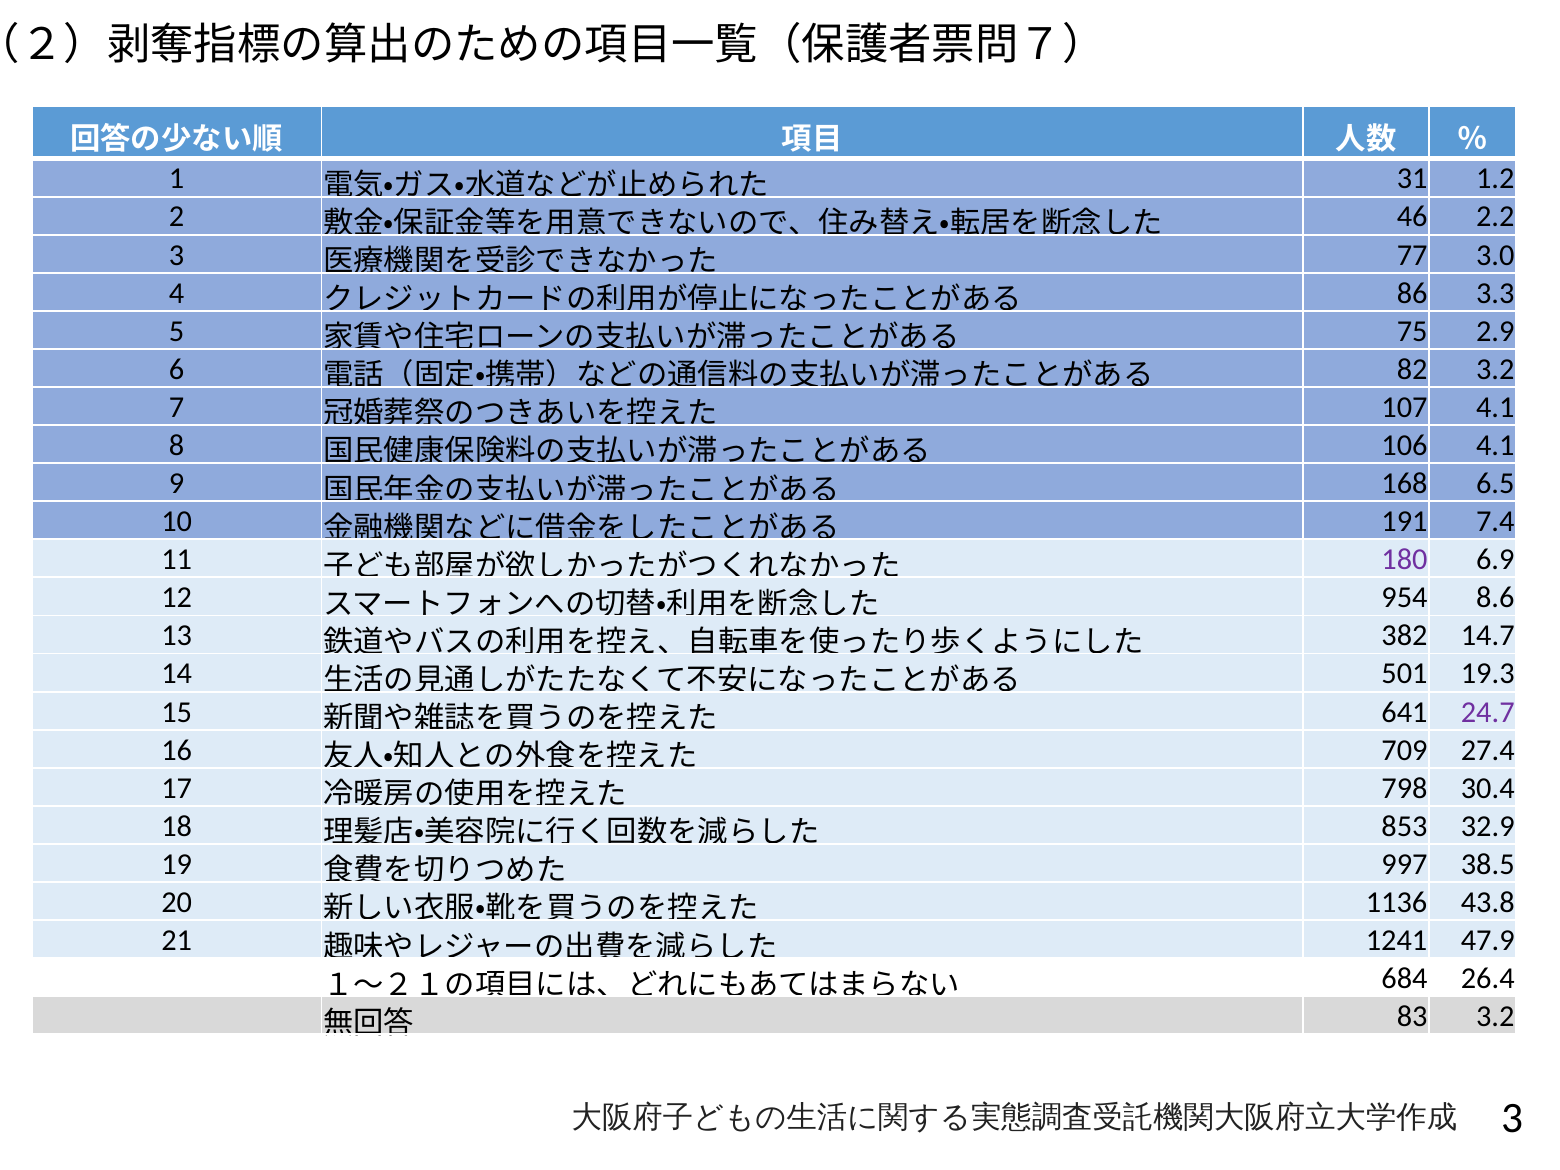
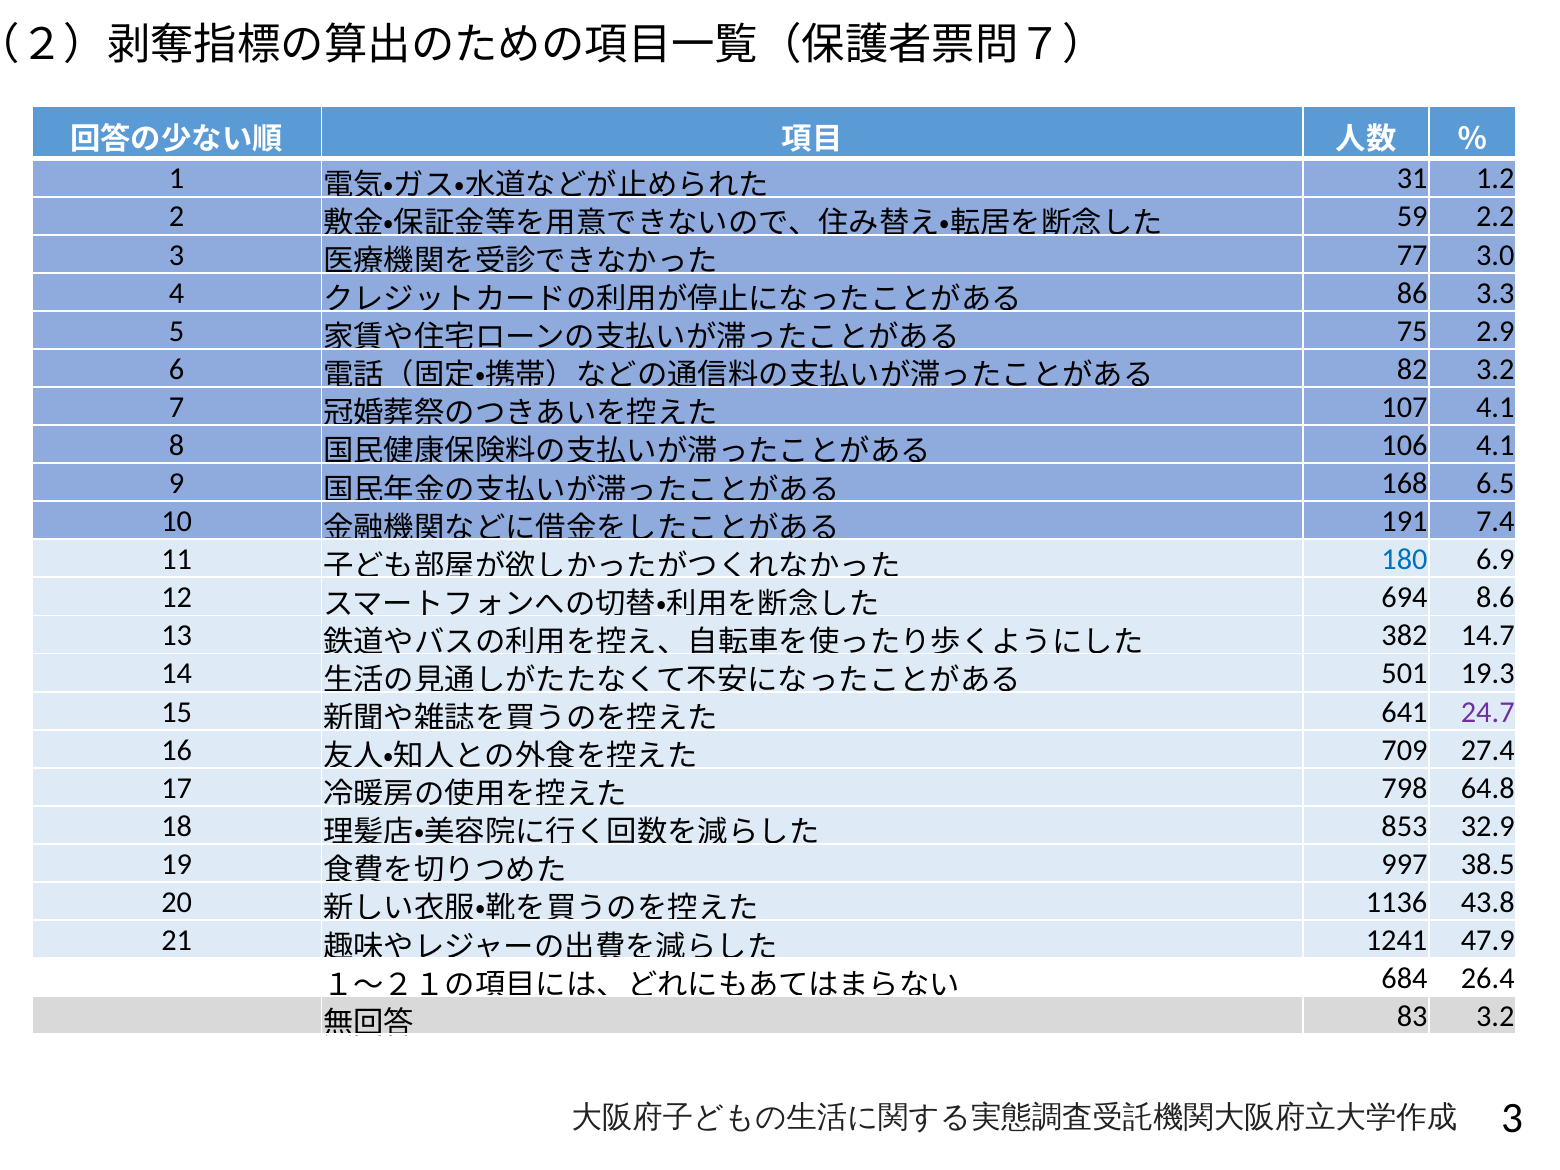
46: 46 -> 59 (1412, 217)
180 colour: purple -> blue (1404, 560)
954: 954 -> 694 (1404, 598)
30.4: 30.4 -> 64.8 (1488, 788)
